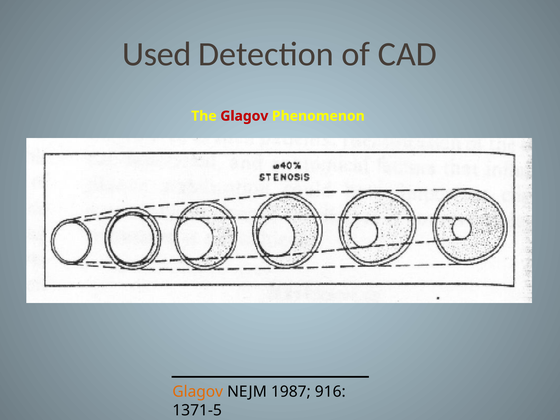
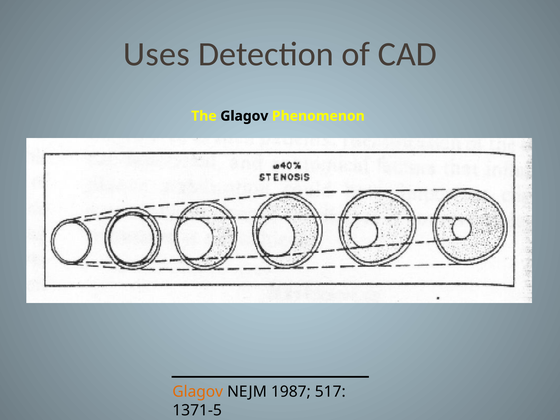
Used: Used -> Uses (156, 54)
Glagov colour: red -> black (244, 116)
916: 916 -> 517 (330, 392)
